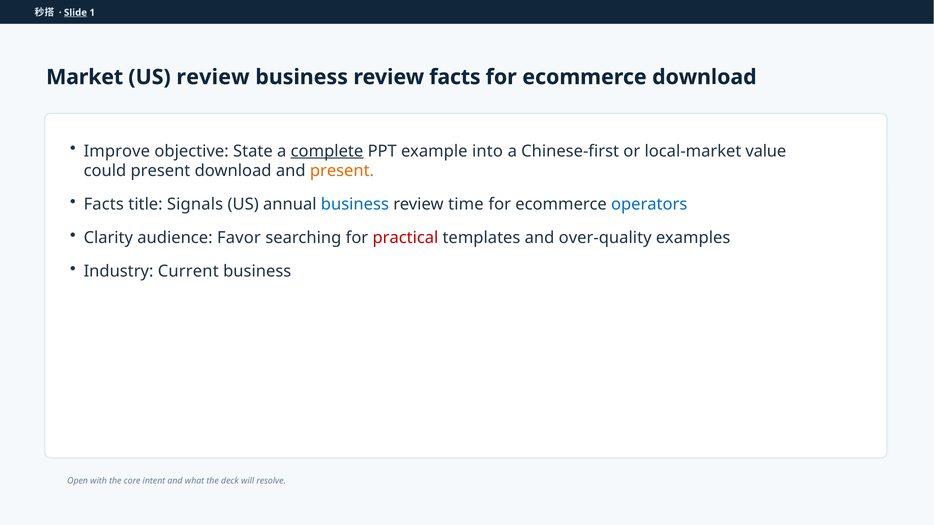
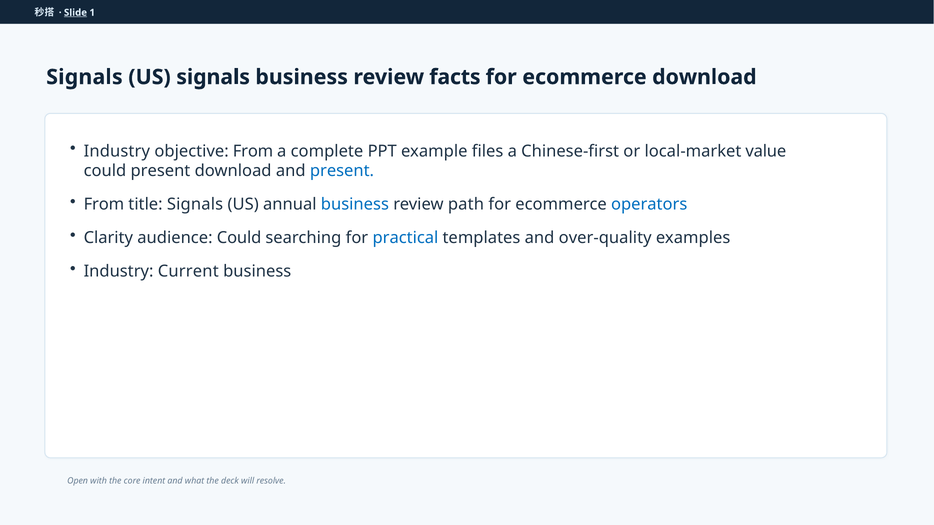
Market: Market -> Signals (84, 77)
US review: review -> signals (213, 77)
Improve: Improve -> Industry (117, 151)
objective State: State -> From (253, 151)
complete underline: present -> none (327, 151)
into: into -> files (488, 151)
present colour: orange -> blue (342, 171)
Facts: Facts -> From (104, 204)
time: time -> path (466, 204)
audience Favor: Favor -> Could (239, 238)
practical colour: red -> blue (405, 238)
